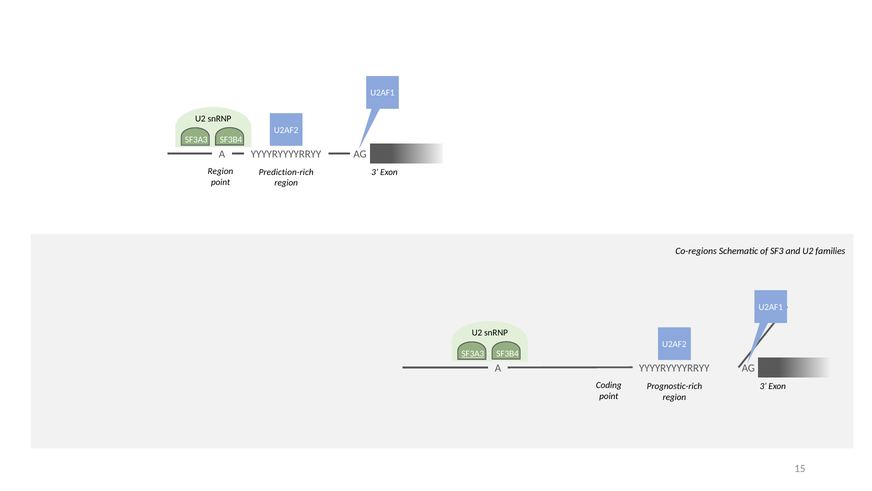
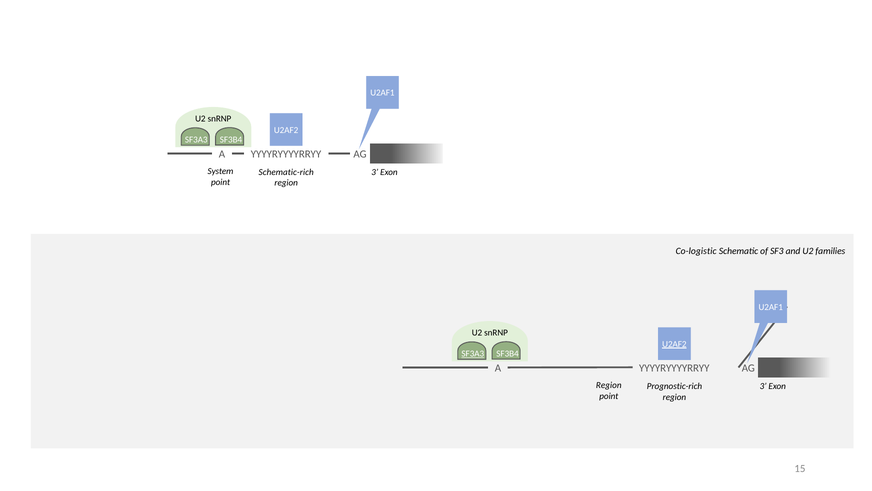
Region: Region -> System (221, 171)
Prediction-rich: Prediction-rich -> Schematic-rich (286, 172)
Co-regions: Co-regions -> Co-logistic (696, 251)
U2AF2 underline: none -> present (674, 344)
Coding: Coding -> Region (609, 385)
